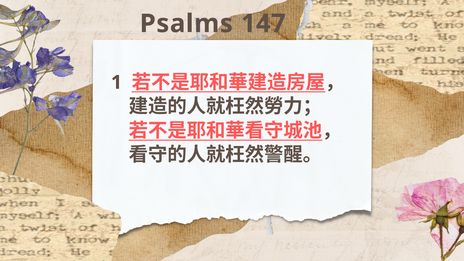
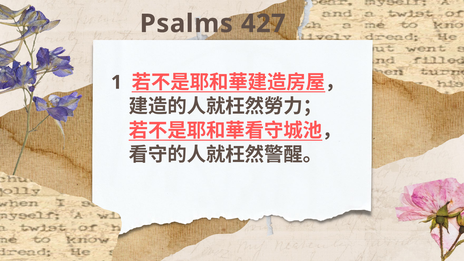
147: 147 -> 427 (263, 24)
